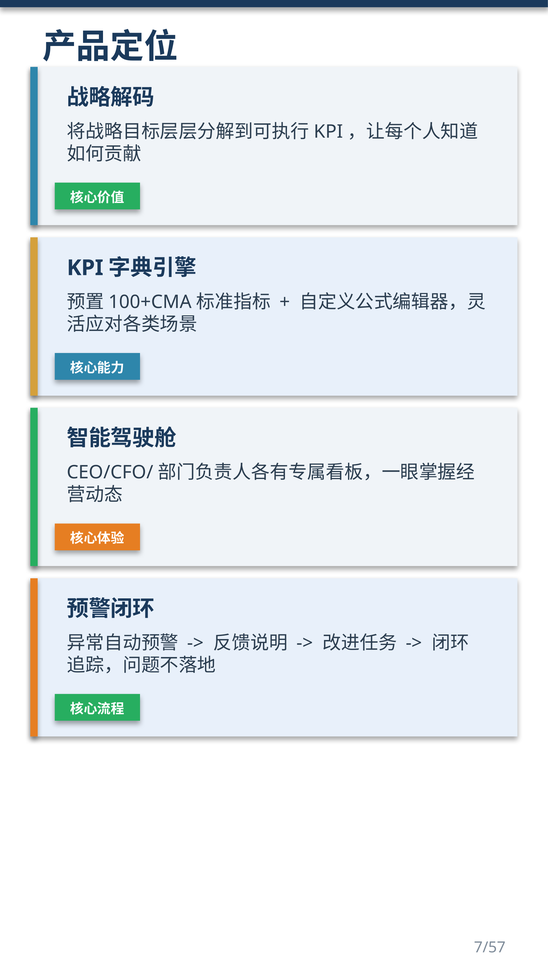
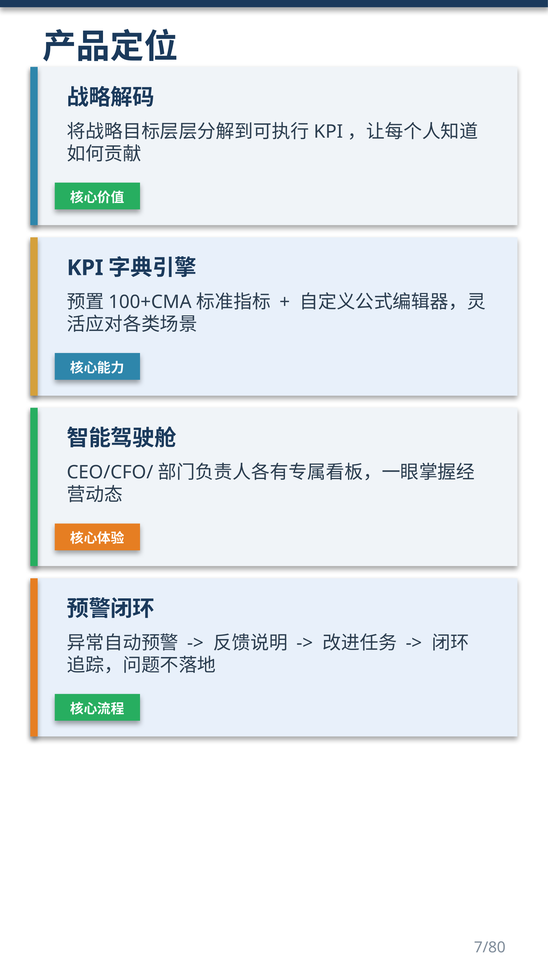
7/57: 7/57 -> 7/80 (490, 948)
